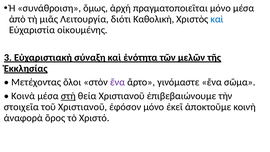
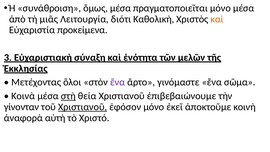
ὅμως ἀρχή: ἀρχή -> μέσα (121, 8)
καὶ colour: blue -> orange (217, 19)
οἰκουμένης: οἰκουμένης -> προκείμενα (82, 30)
στοιχεῖα: στοιχεῖα -> γίνονταν (21, 107)
Χριστιανοῦ underline: none -> present (83, 107)
ὅρος: ὅρος -> αὐτὴ (55, 118)
